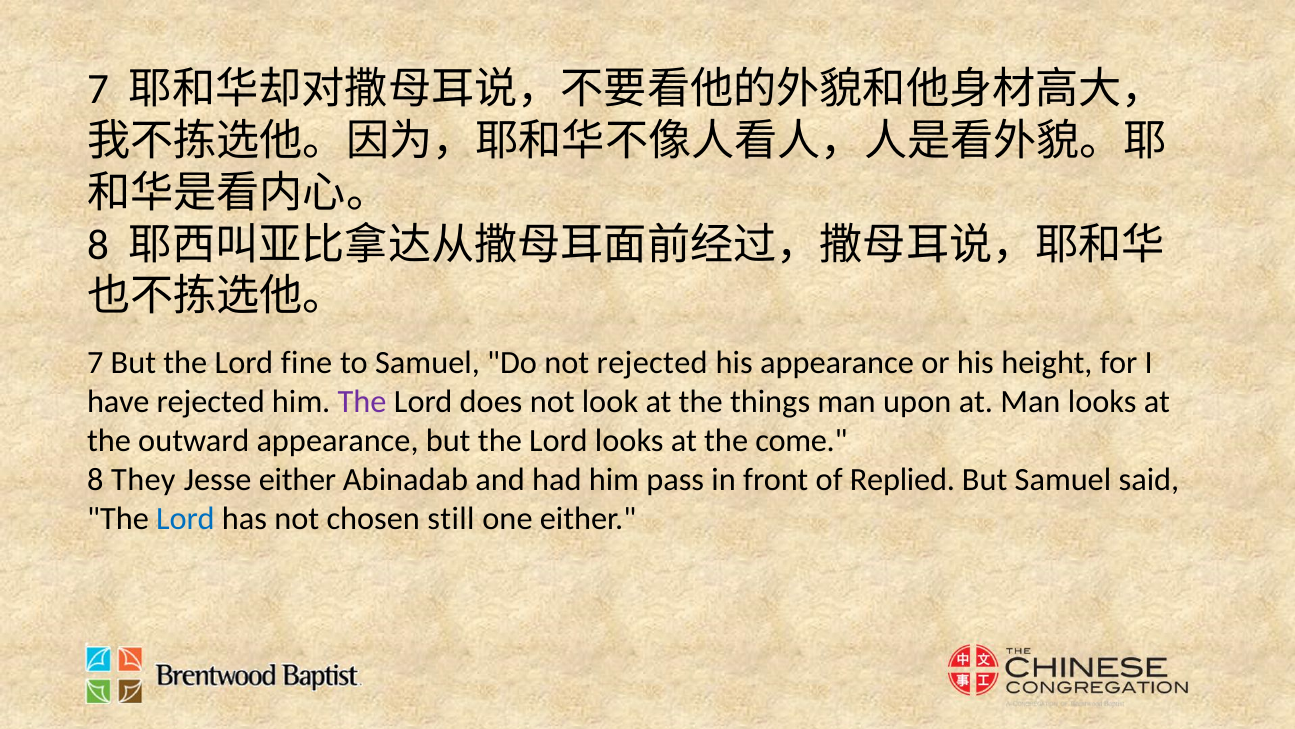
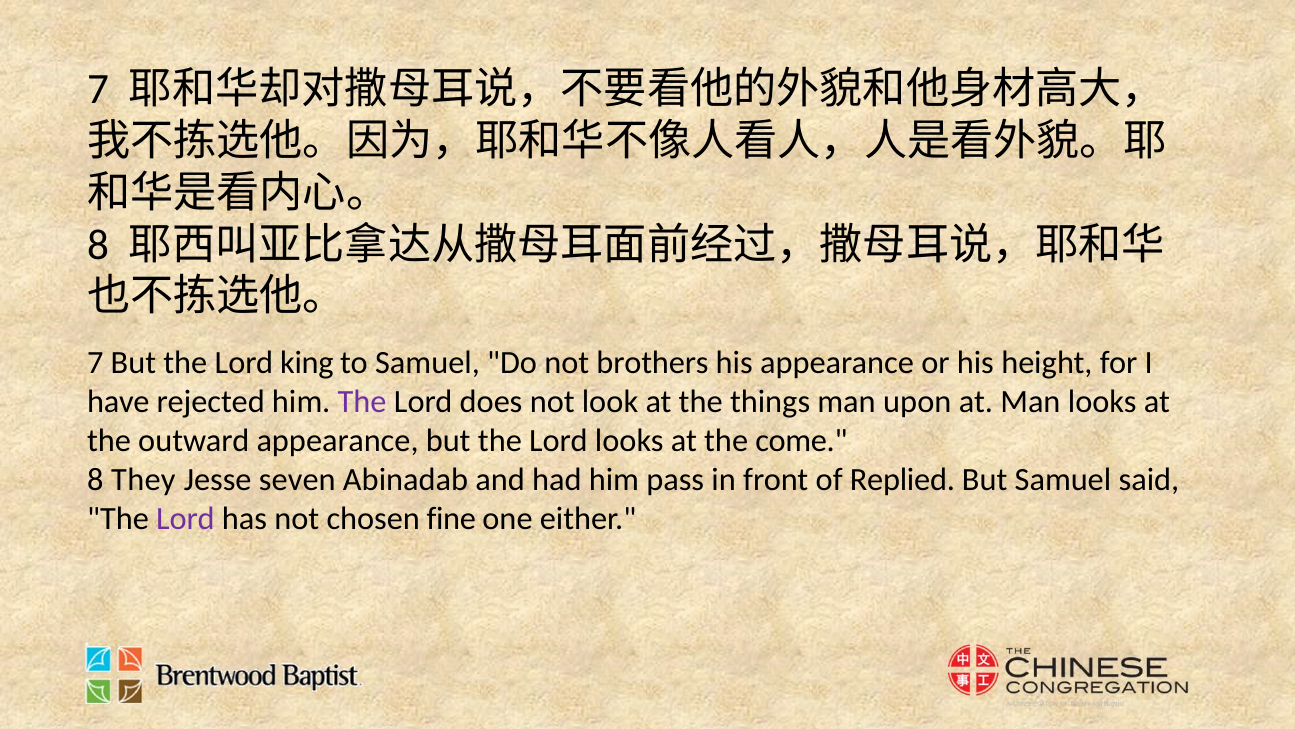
fine: fine -> king (307, 363)
not rejected: rejected -> brothers (652, 363)
Jesse either: either -> seven (297, 479)
Lord colour: blue -> purple (185, 518)
still: still -> fine (451, 518)
